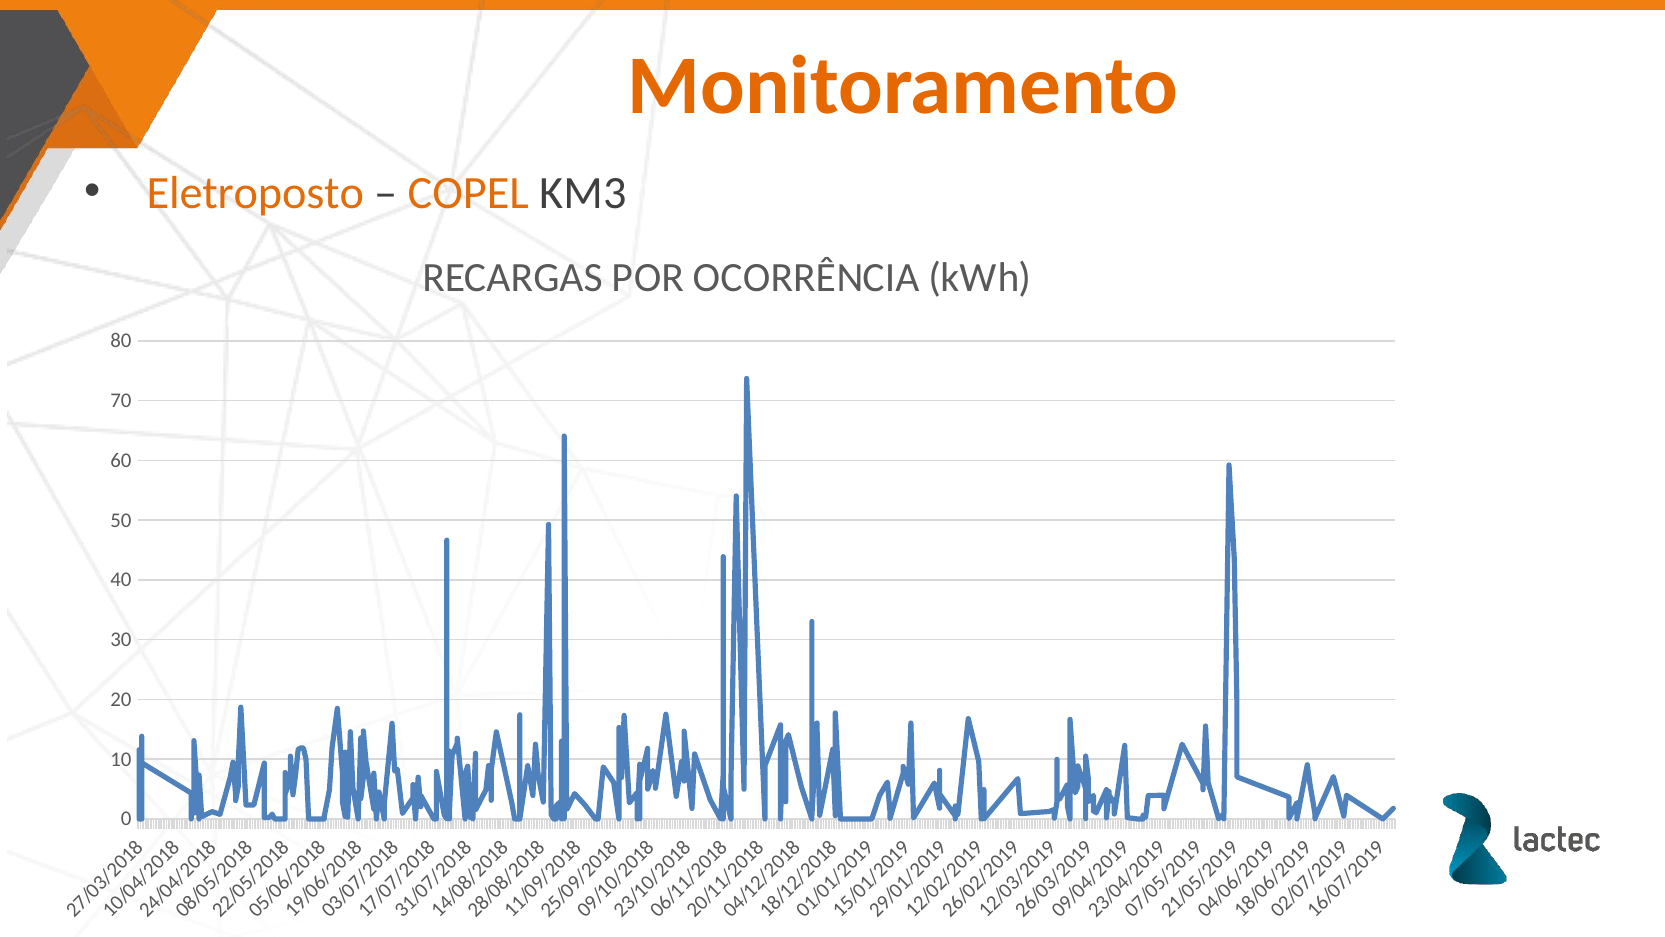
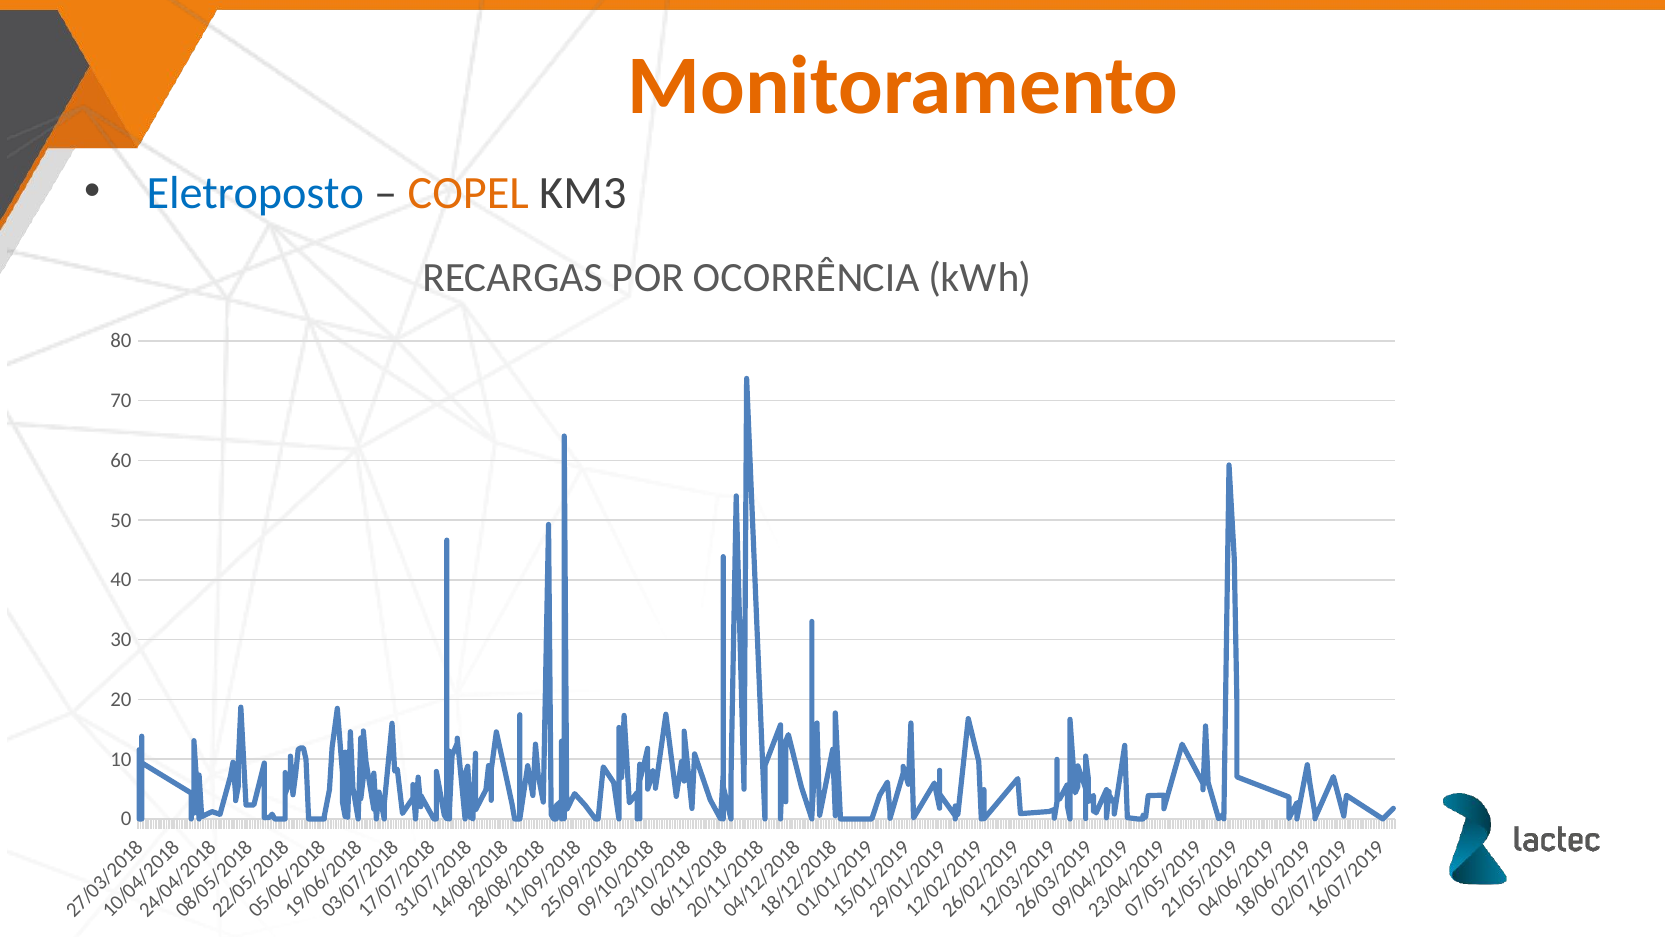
Eletroposto colour: orange -> blue (255, 193)
